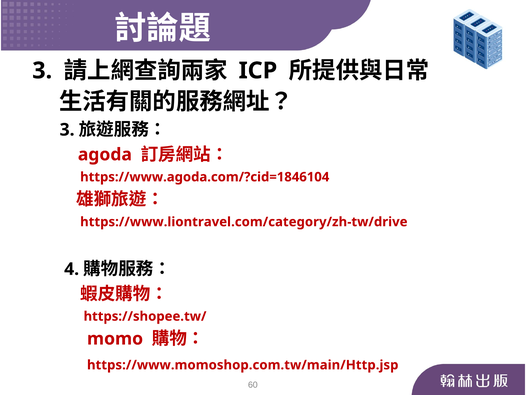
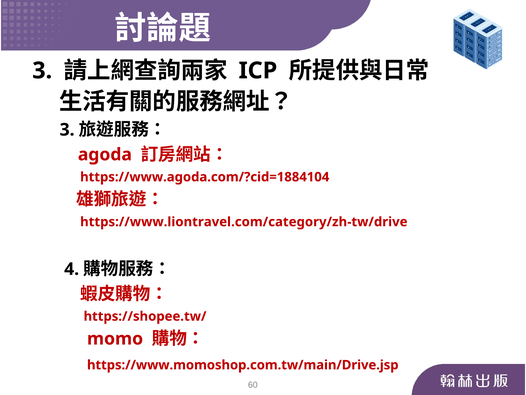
https://www.agoda.com/?cid=1846104: https://www.agoda.com/?cid=1846104 -> https://www.agoda.com/?cid=1884104 (205, 177)
https://www.momoshop.com.tw/main/Http.jsp: https://www.momoshop.com.tw/main/Http.jsp -> https://www.momoshop.com.tw/main/Drive.jsp (243, 365)
